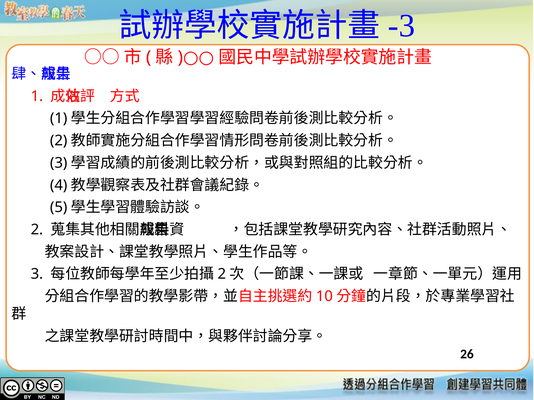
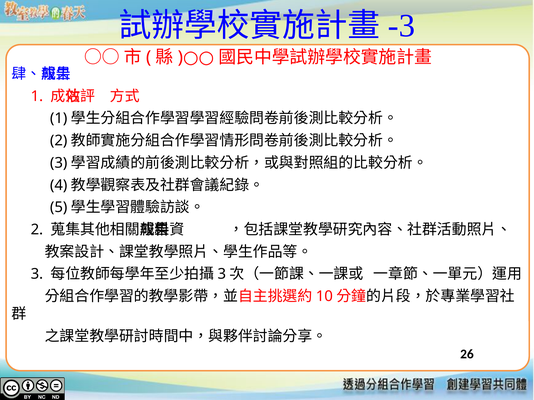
2: 2 -> 3 (222, 274)
